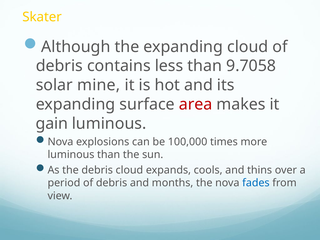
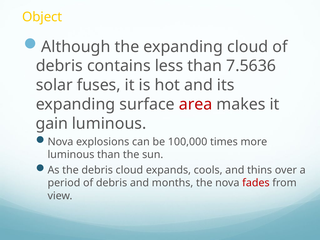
Skater: Skater -> Object (42, 17)
9.7058: 9.7058 -> 7.5636 (251, 66)
mine: mine -> fuses (99, 85)
fades colour: blue -> red (256, 183)
